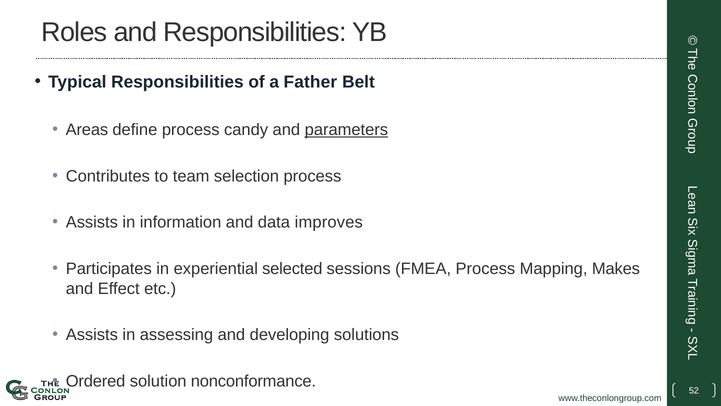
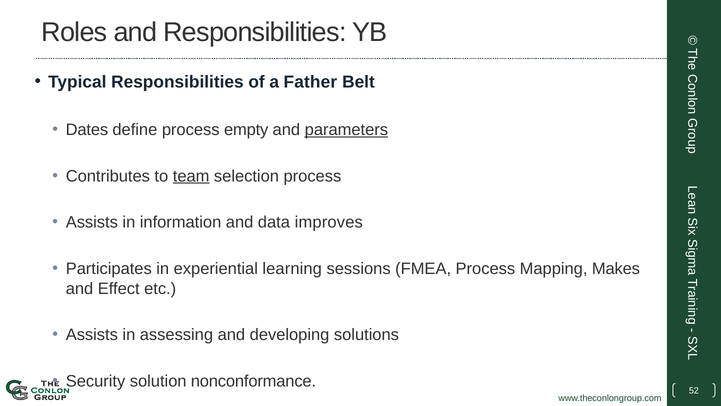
Areas: Areas -> Dates (87, 130)
candy: candy -> empty (246, 130)
team underline: none -> present (191, 176)
selected: selected -> learning (292, 268)
Ordered: Ordered -> Security (96, 381)
